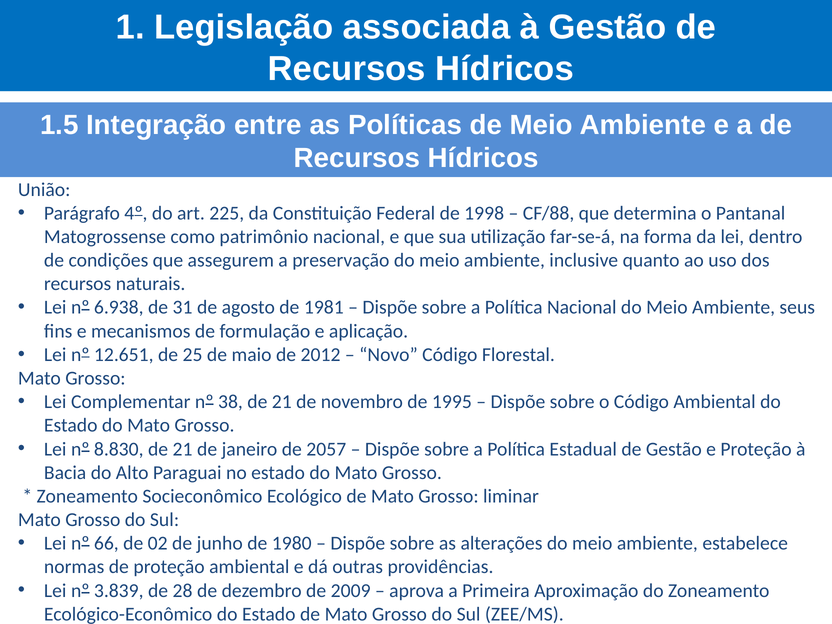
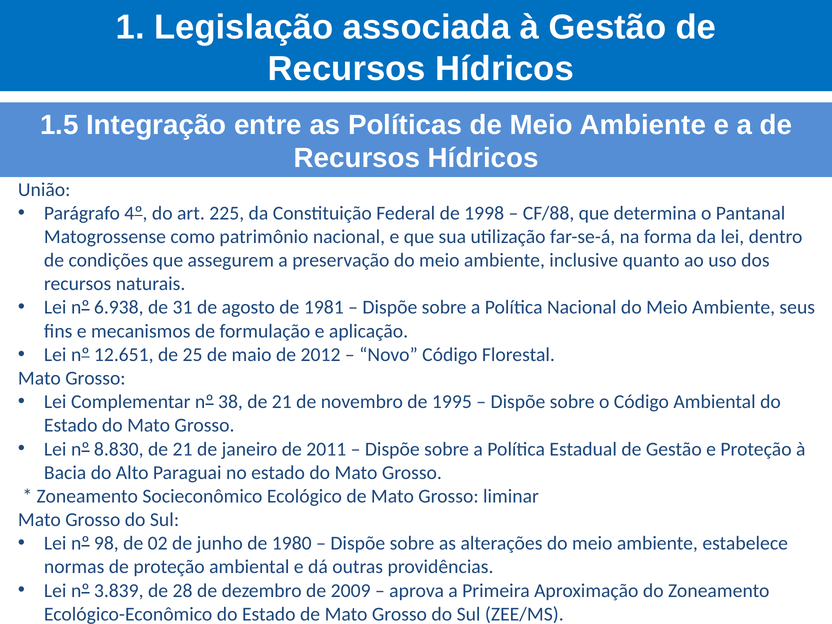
2057: 2057 -> 2011 (326, 449)
66: 66 -> 98 (106, 543)
